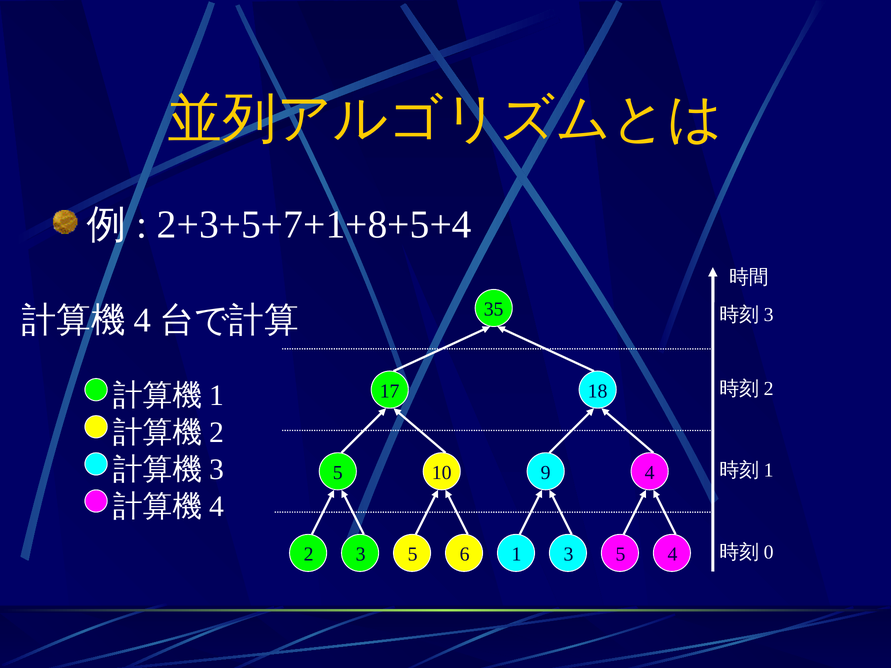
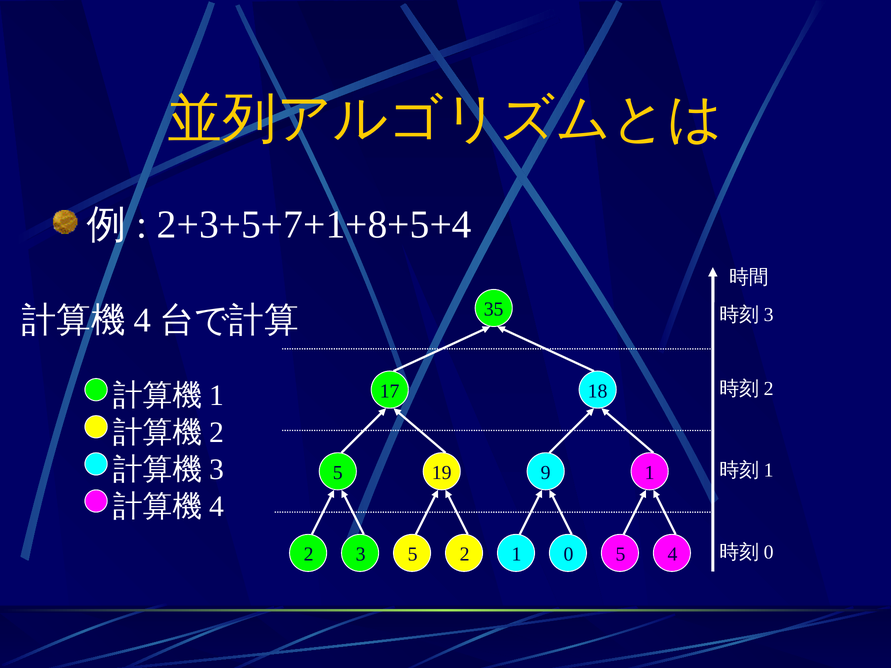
10: 10 -> 19 (442, 473)
9 4: 4 -> 1 (650, 473)
3 5 6: 6 -> 2 (465, 554)
1 3: 3 -> 0 (569, 554)
